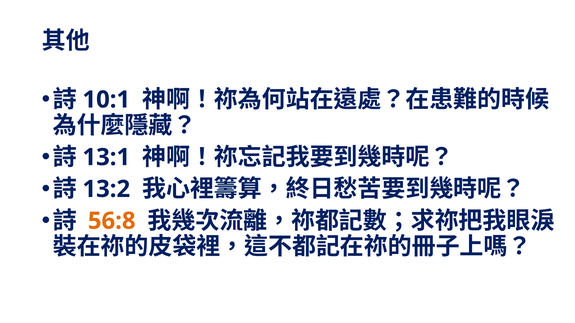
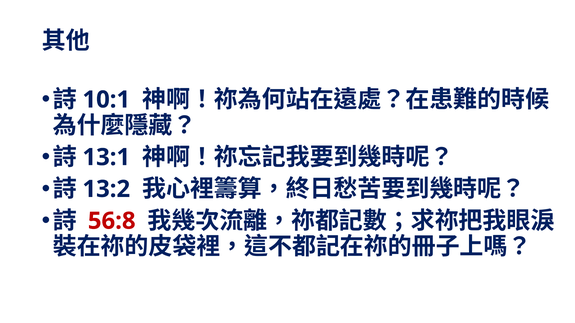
56:8 colour: orange -> red (112, 221)
